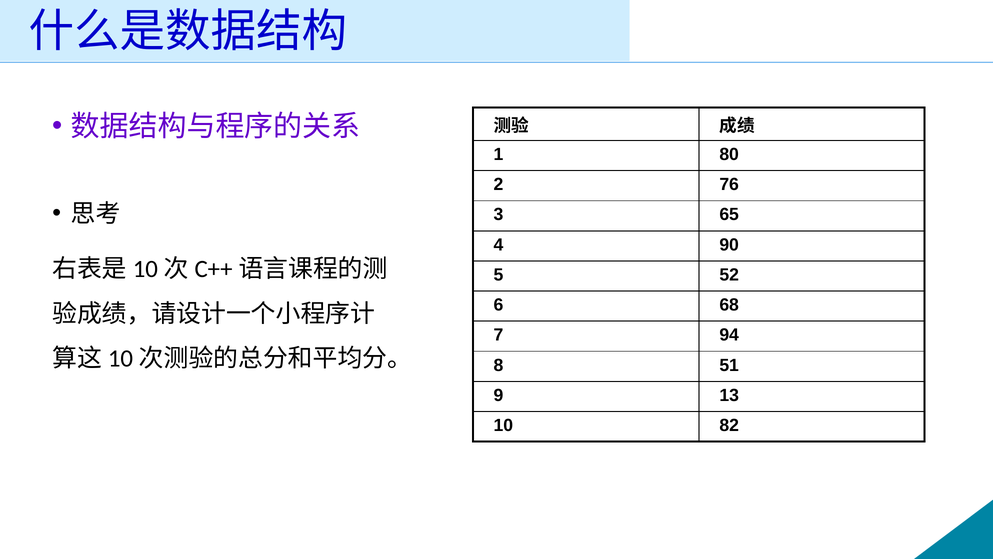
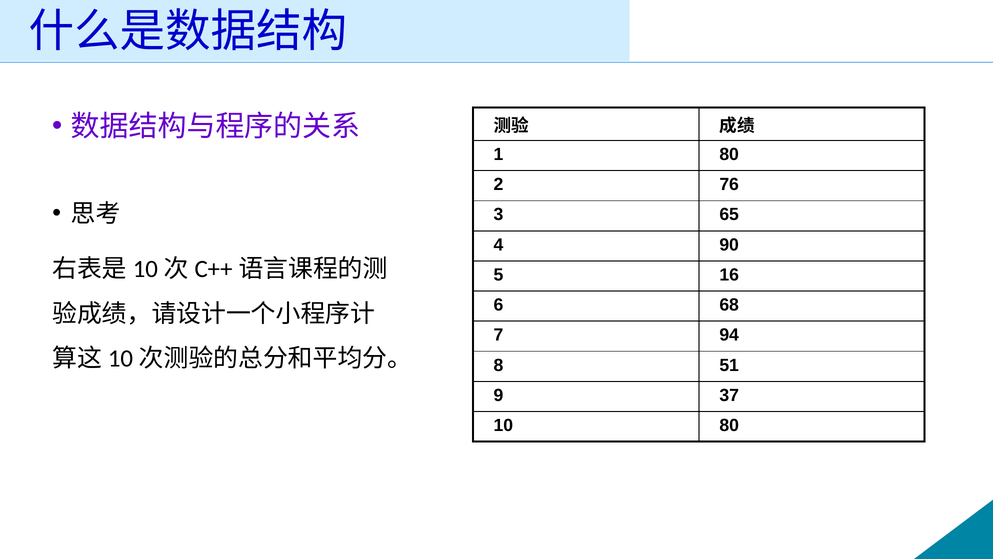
52: 52 -> 16 (729, 275)
13: 13 -> 37 (729, 395)
10 82: 82 -> 80 (729, 425)
